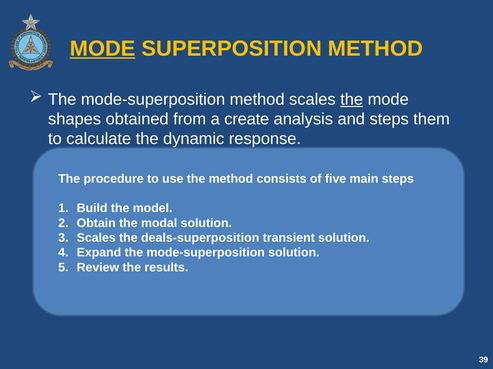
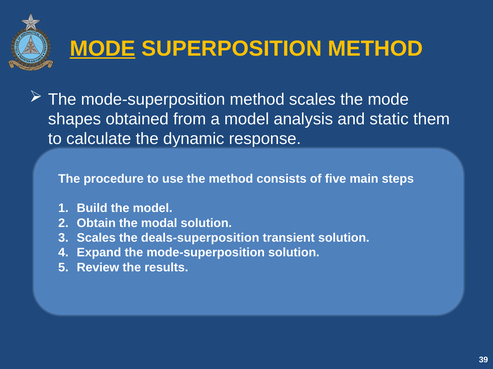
the underline: present -> none (352, 100)
a create: create -> model (247, 119)
and steps: steps -> static (389, 119)
